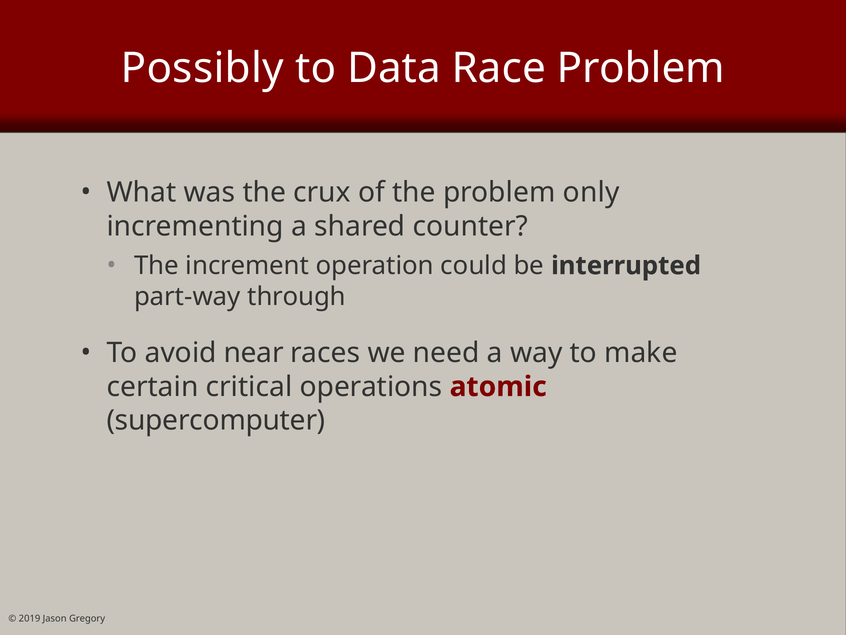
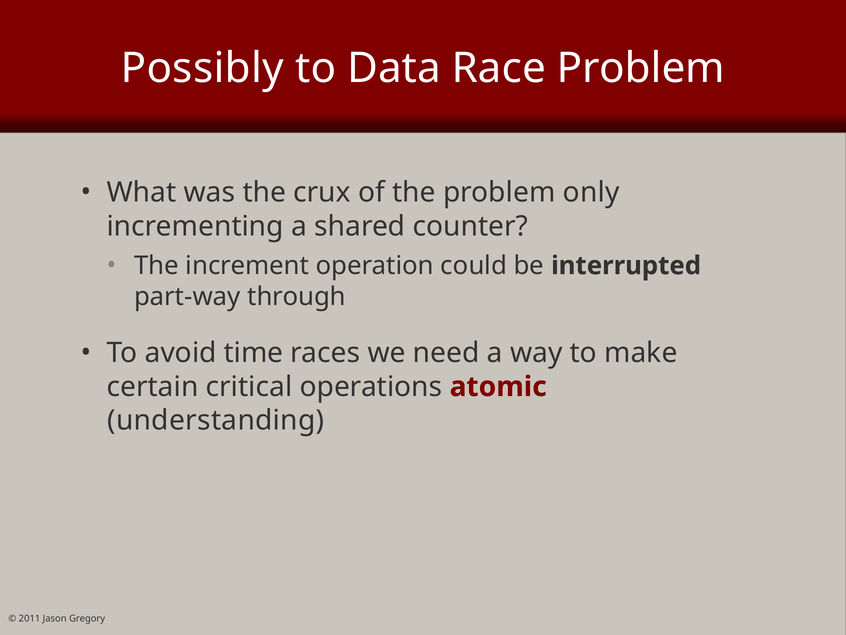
near: near -> time (254, 353)
supercomputer: supercomputer -> understanding (216, 420)
2019: 2019 -> 2011 (30, 618)
